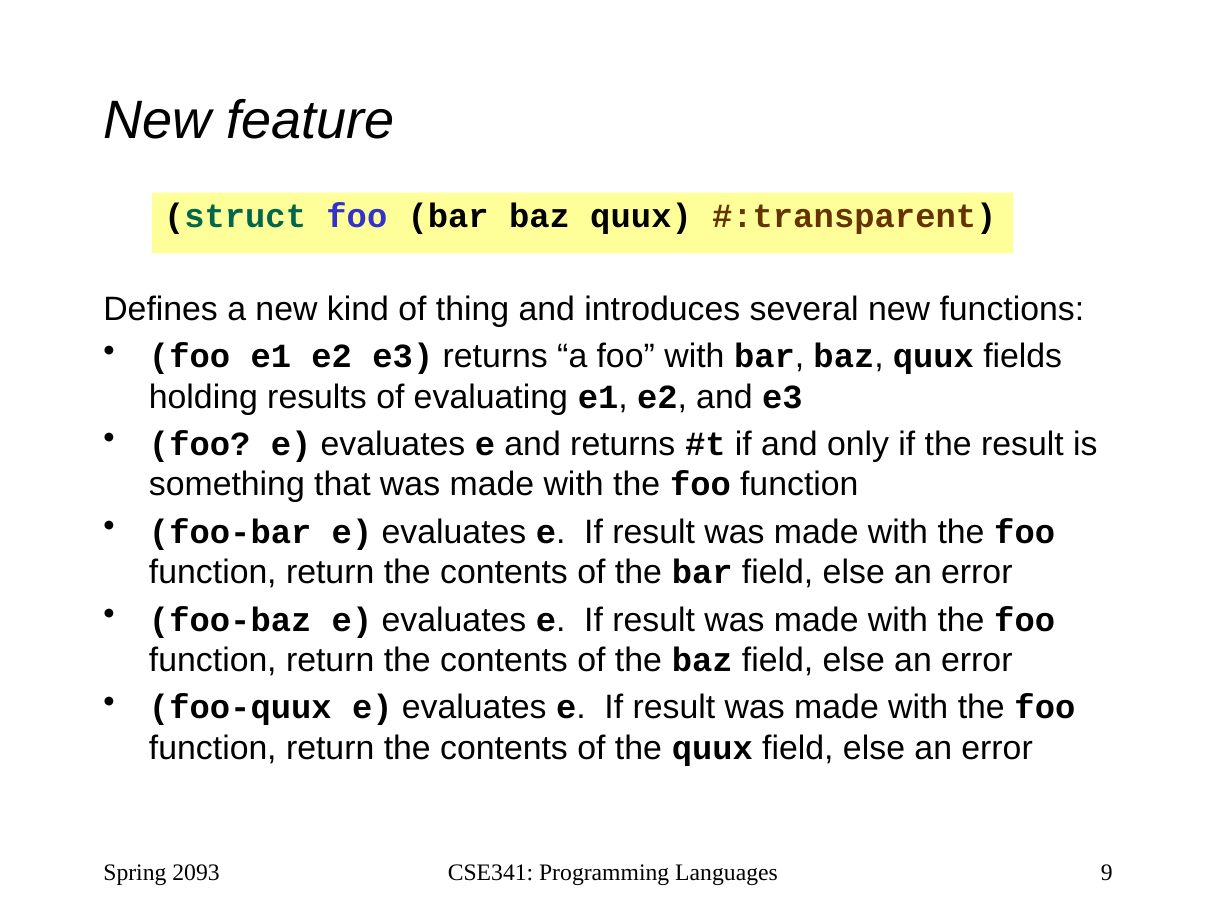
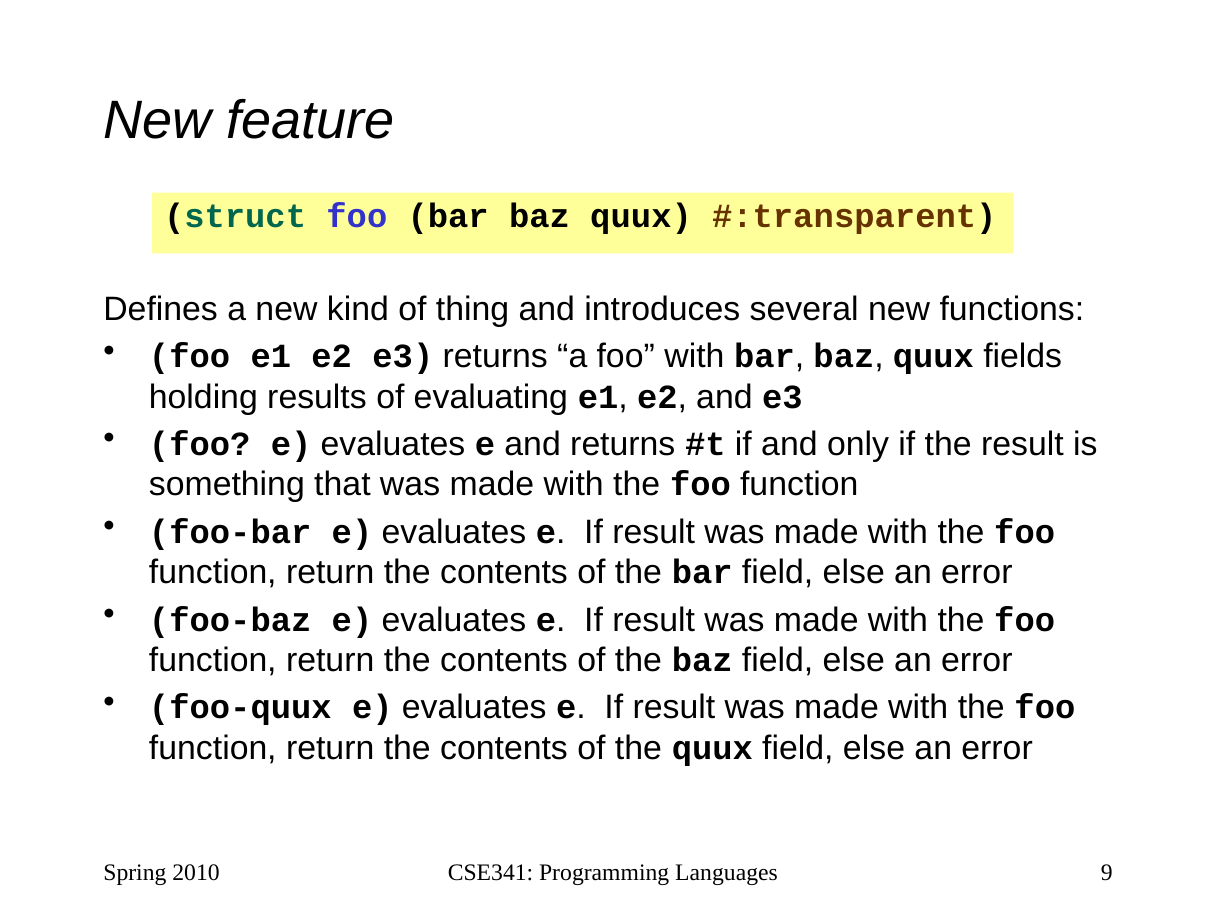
2093: 2093 -> 2010 (196, 873)
